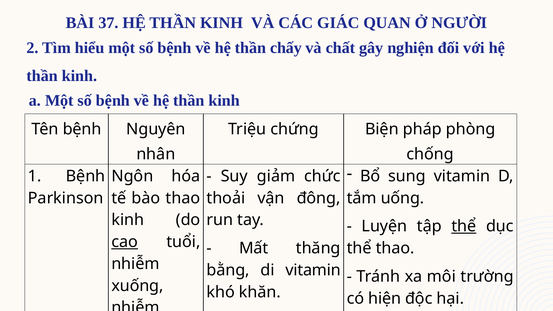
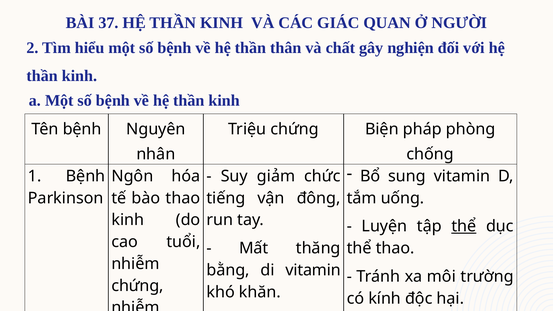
chấy: chấy -> thân (286, 48)
thoải: thoải -> tiếng (226, 198)
cao underline: present -> none (125, 242)
xuống: xuống -> chứng (137, 286)
hiện: hiện -> kính (385, 298)
